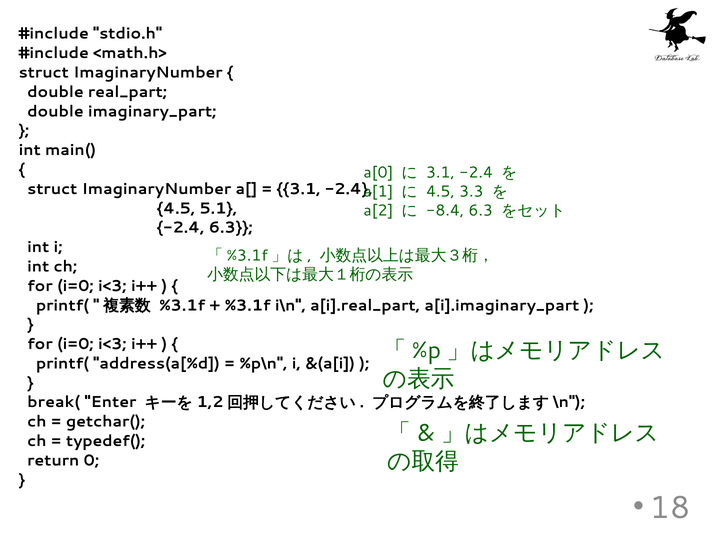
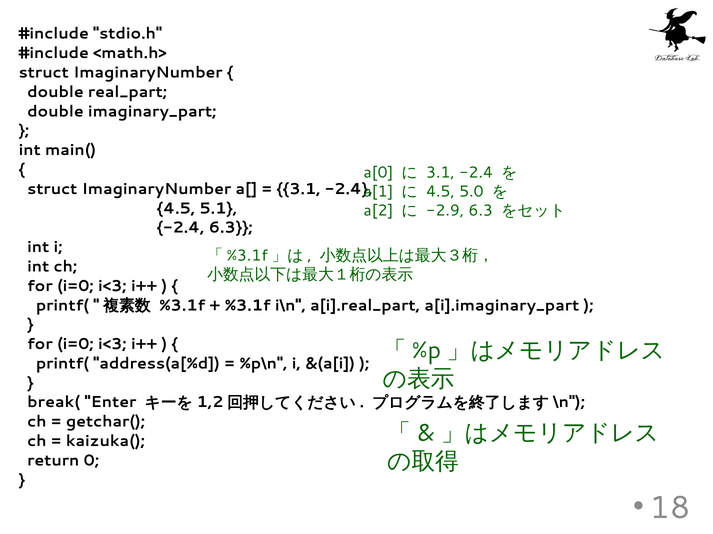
3.3: 3.3 -> 5.0 (471, 192)
-8.4: -8.4 -> -2.9 (445, 211)
typedef(: typedef( -> kaizuka( (106, 442)
